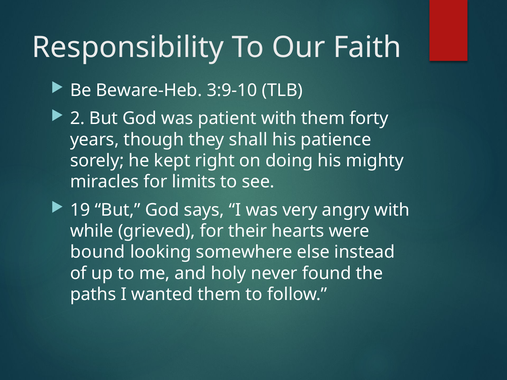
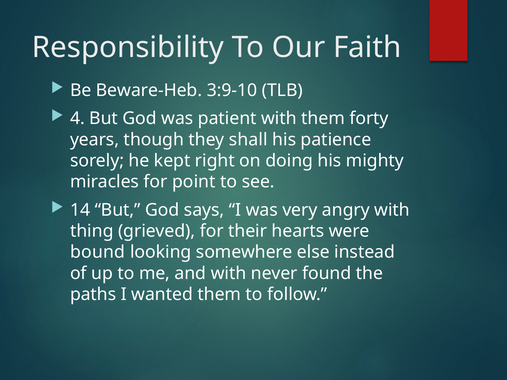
2: 2 -> 4 (77, 119)
limits: limits -> point (194, 182)
19: 19 -> 14 (80, 210)
while: while -> thing (92, 231)
and holy: holy -> with (229, 273)
